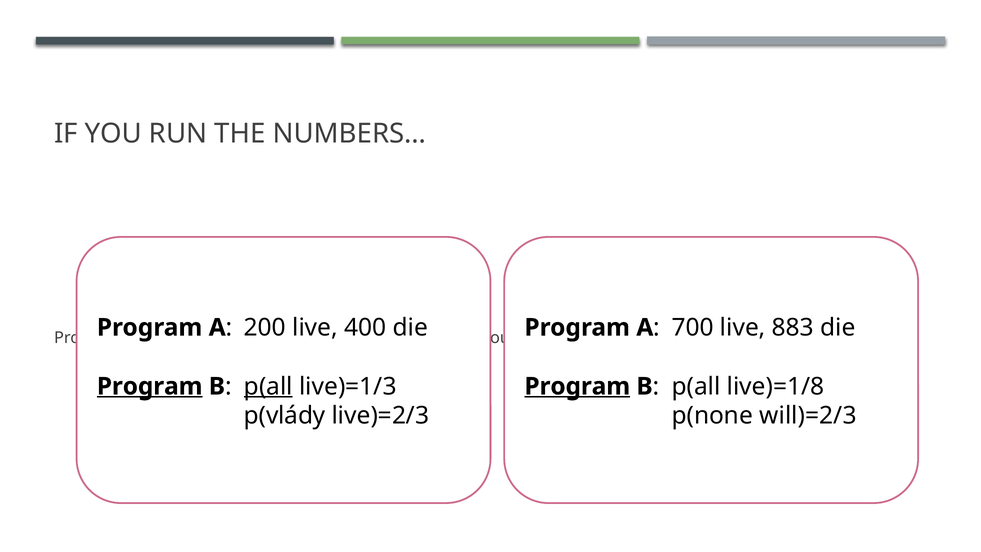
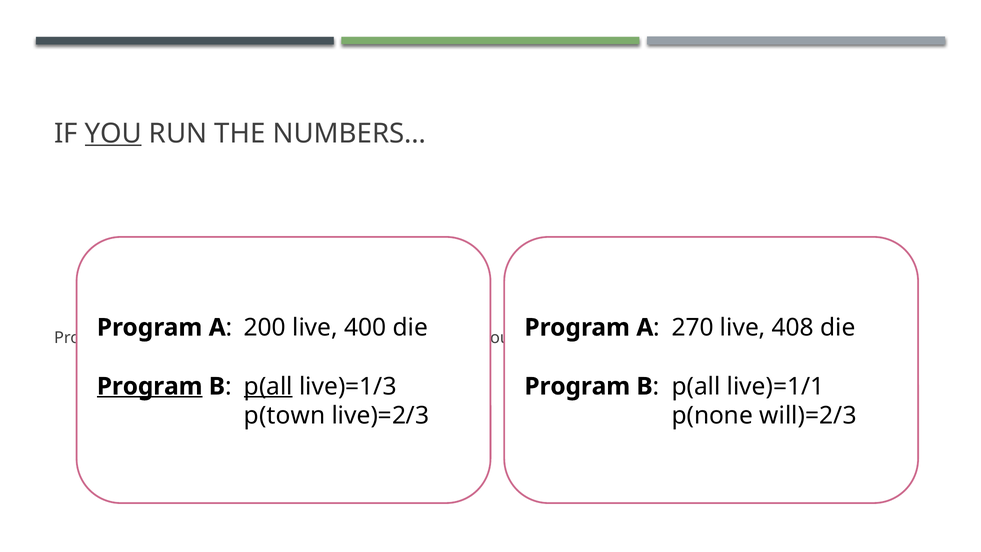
YOU underline: none -> present (113, 133)
700: 700 -> 270 (693, 327)
883: 883 -> 408 (793, 327)
Program underline: present -> none (577, 386)
live)=1/8: live)=1/8 -> live)=1/1 (776, 386)
p(vlády: p(vlády -> p(town (285, 416)
